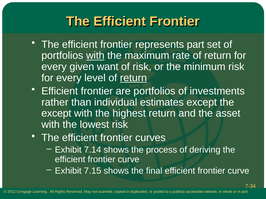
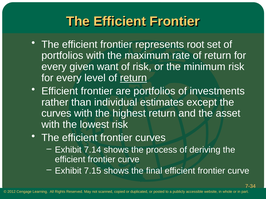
represents part: part -> root (196, 45)
with underline: present -> none (95, 56)
except: except -> curves (56, 114)
